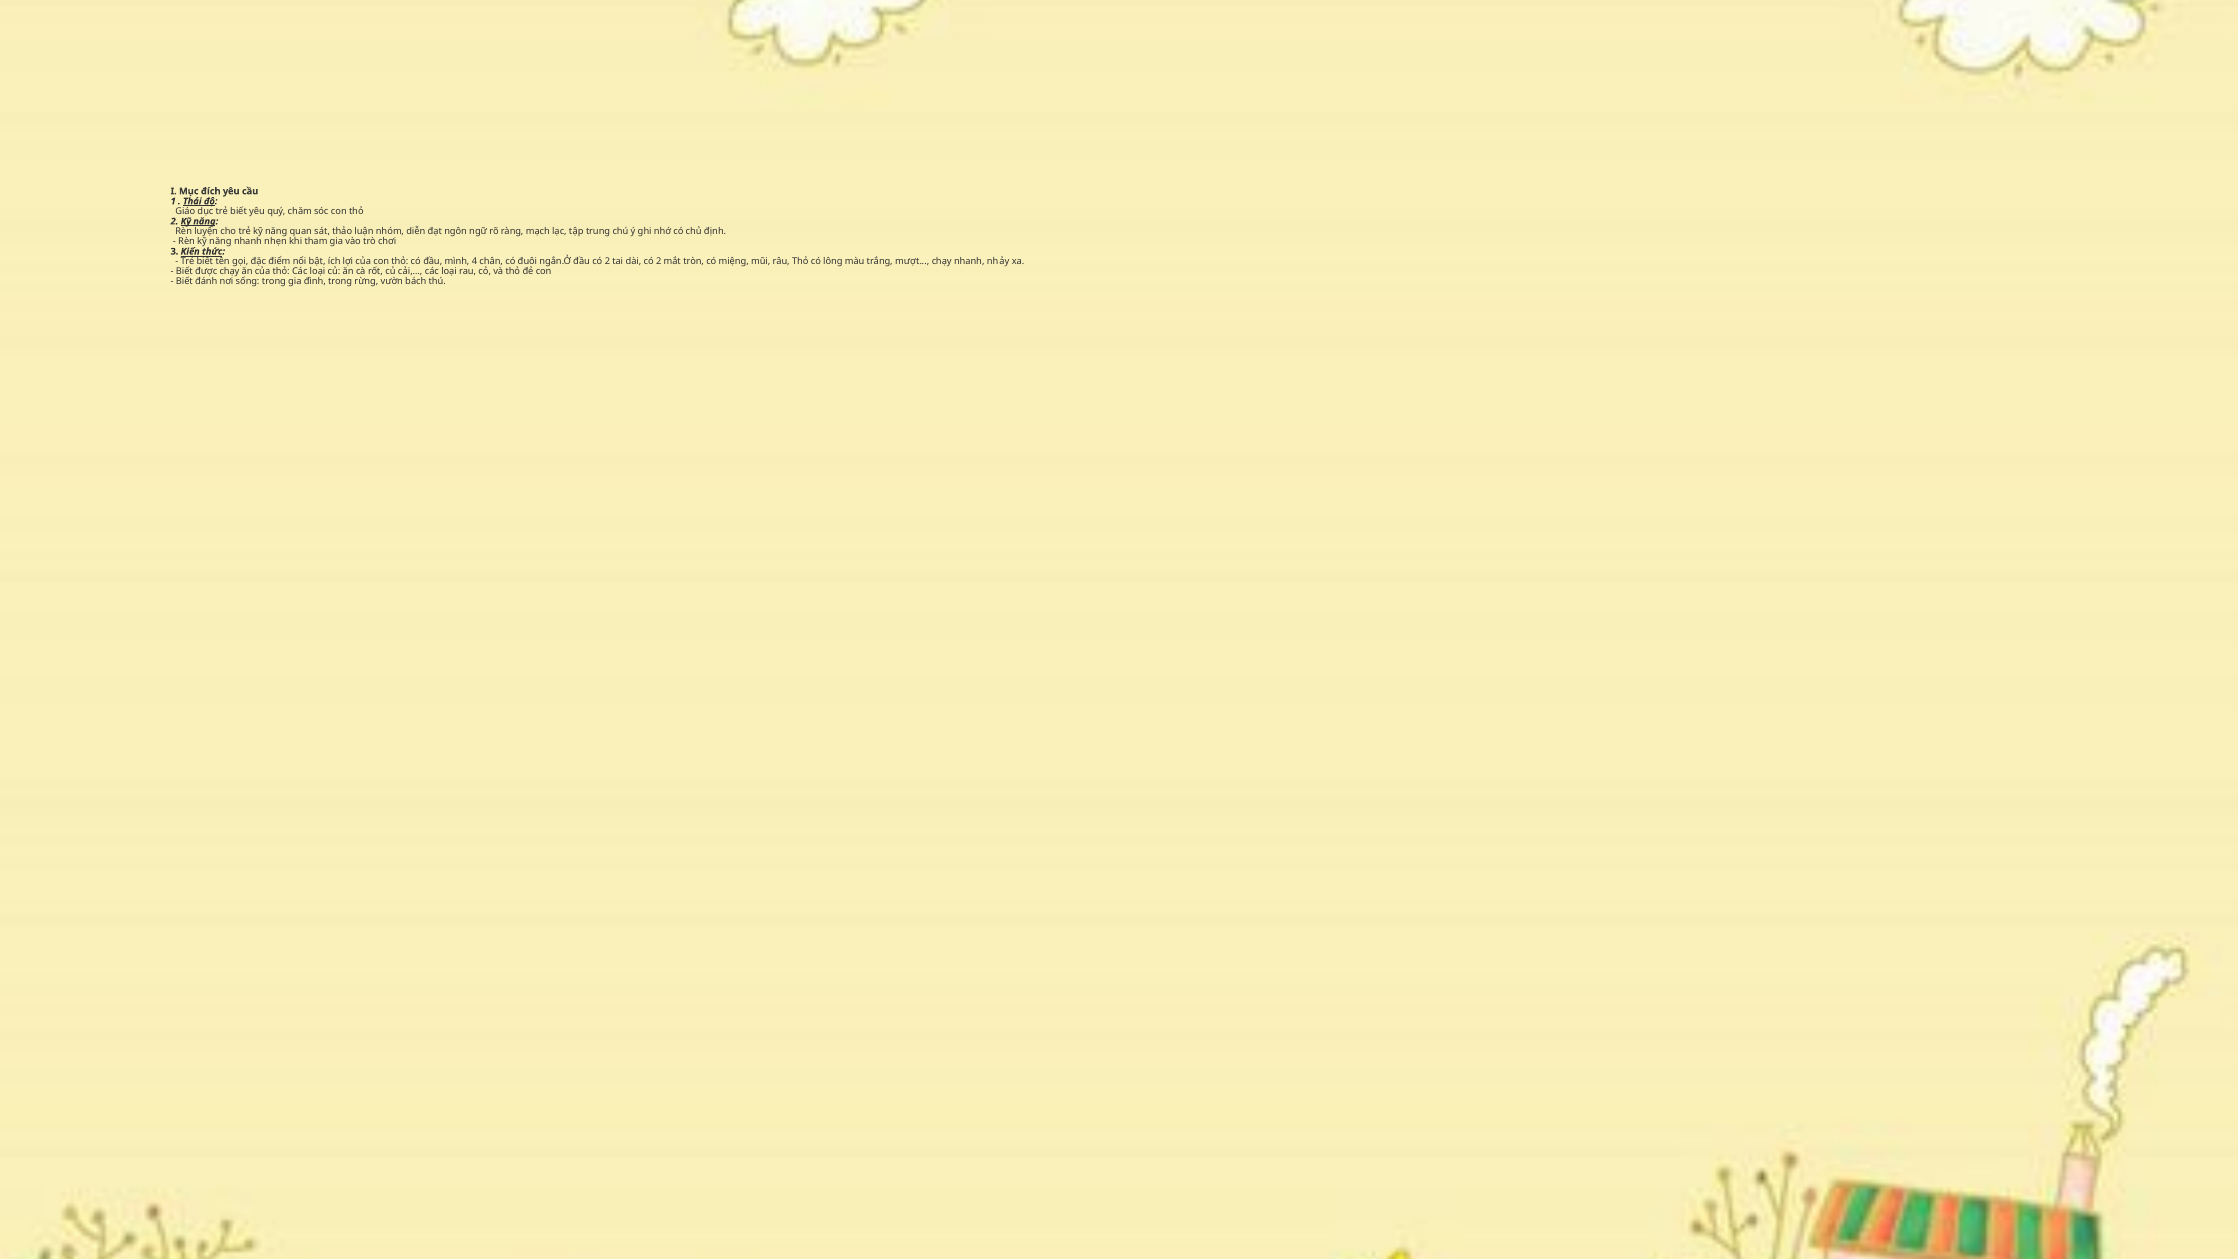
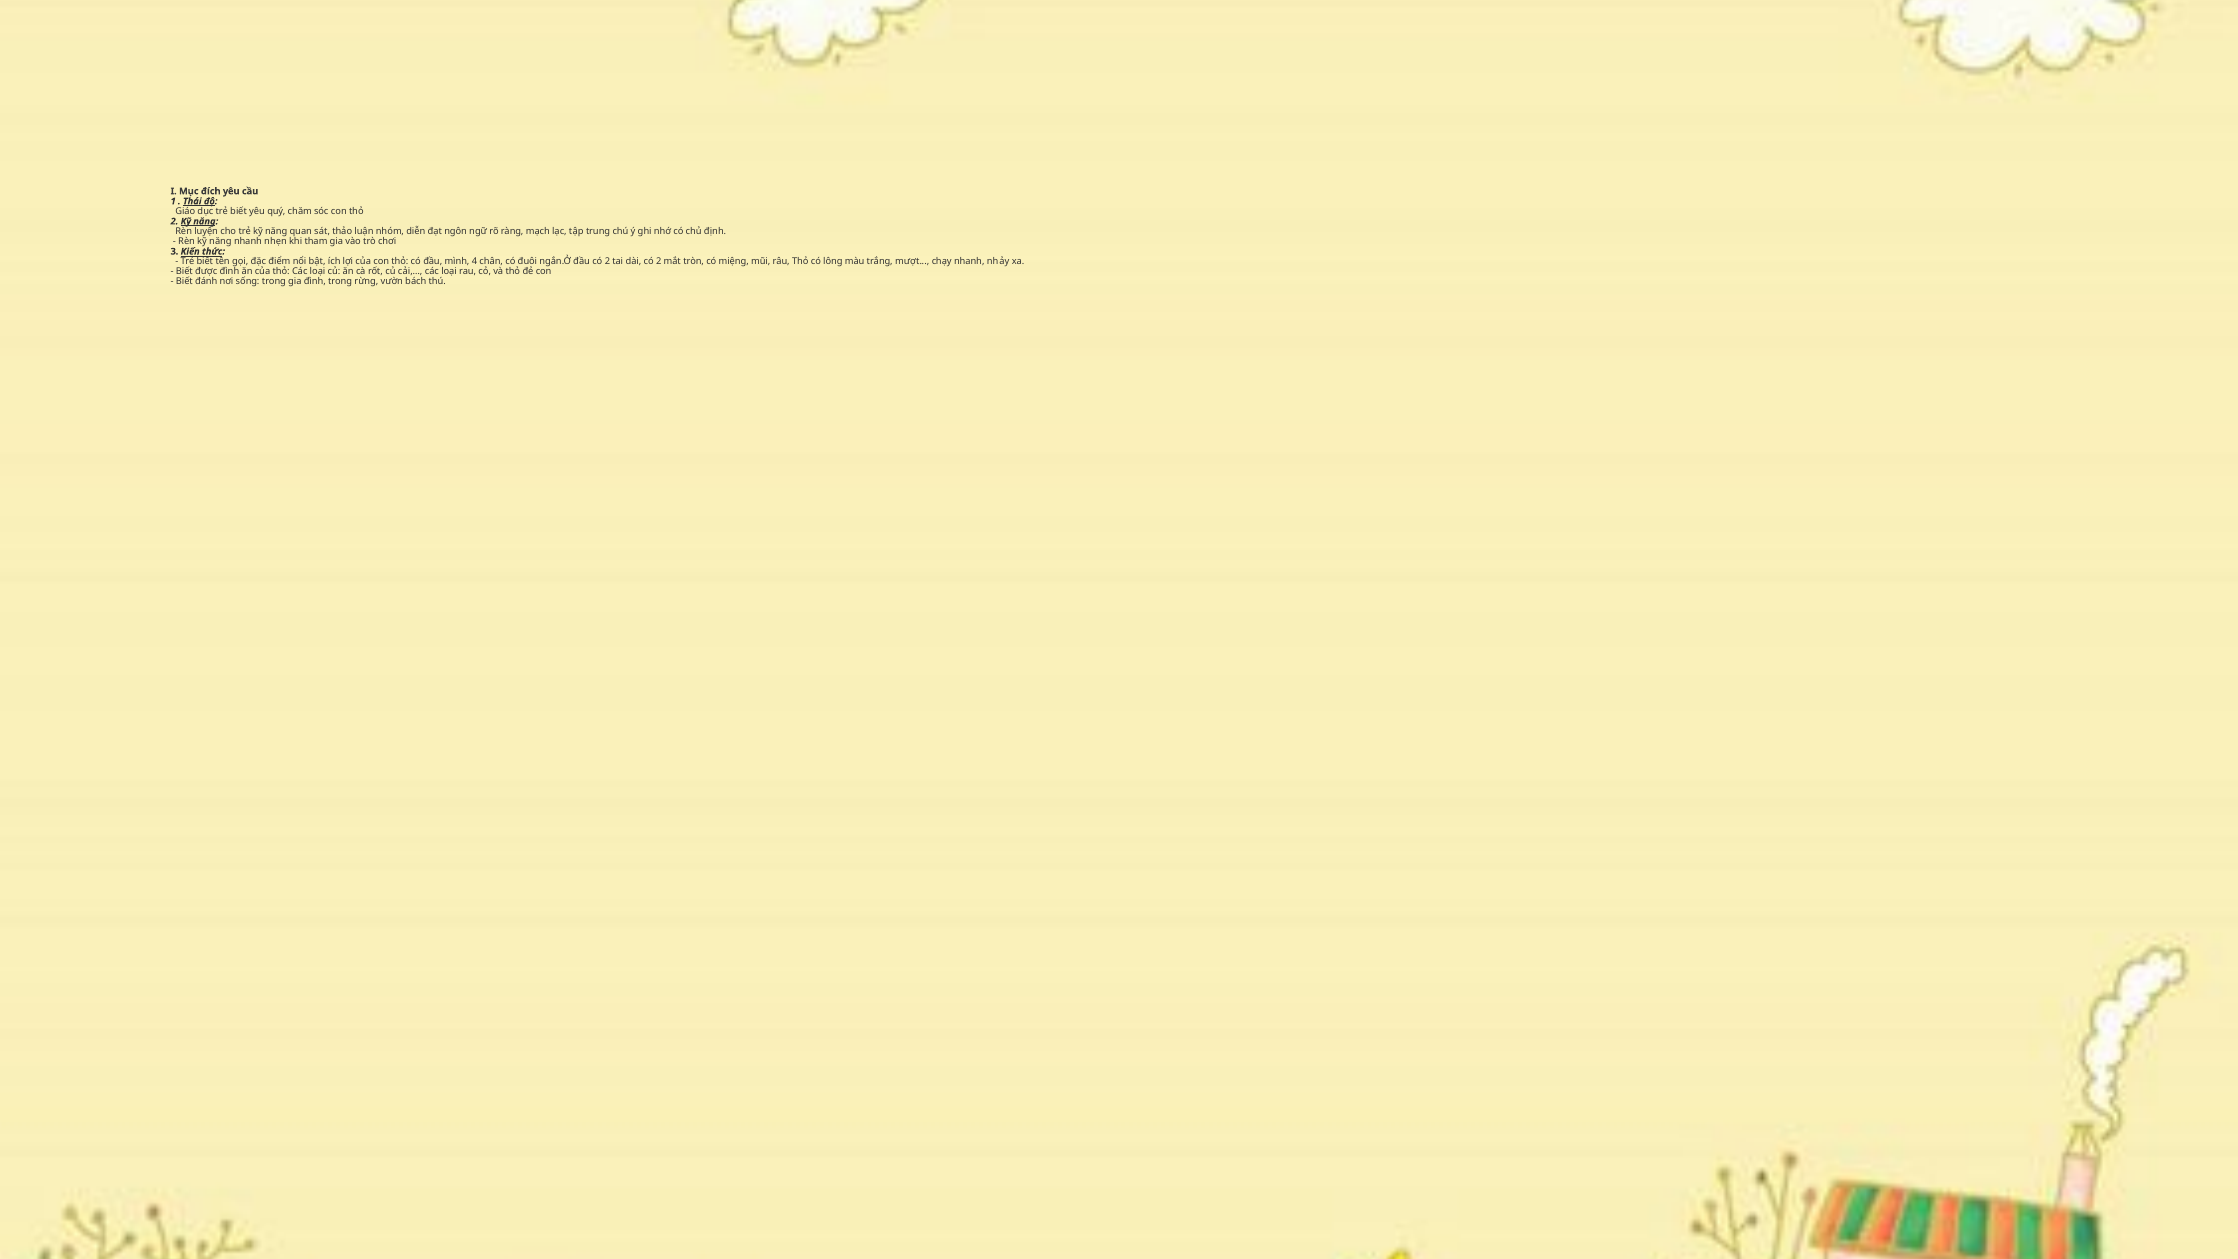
được chạy: chạy -> đình (229, 272)
